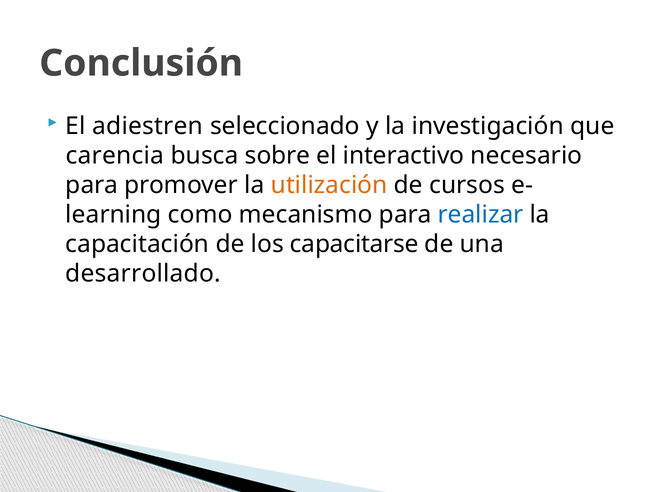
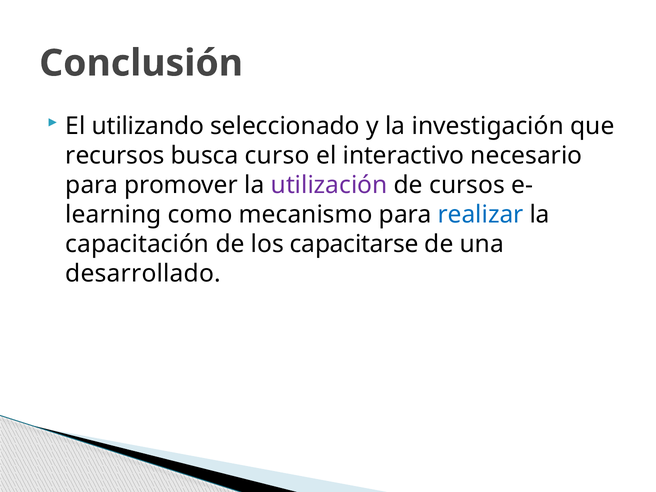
adiestren: adiestren -> utilizando (148, 126)
carencia: carencia -> recursos (115, 156)
sobre: sobre -> curso (277, 156)
utilización colour: orange -> purple (329, 185)
